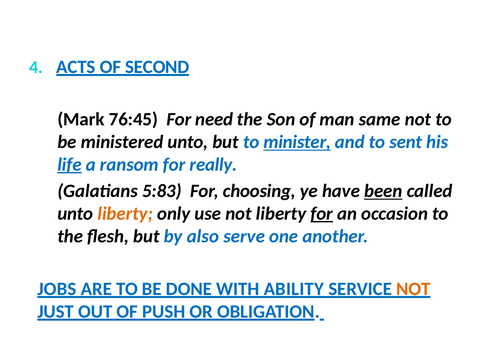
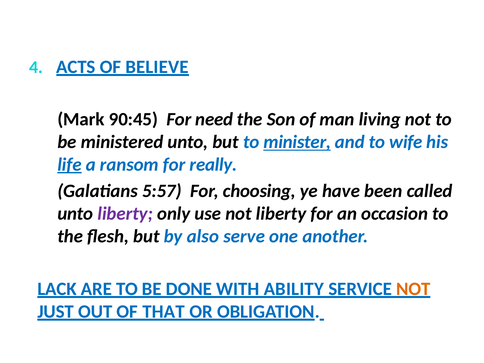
SECOND: SECOND -> BELIEVE (157, 67)
76:45: 76:45 -> 90:45 (133, 119)
same: same -> living (380, 119)
sent: sent -> wife (406, 142)
5:83: 5:83 -> 5:57 (162, 191)
been underline: present -> none (383, 191)
liberty colour: orange -> purple (125, 214)
for underline: present -> none (322, 214)
JOBS: JOBS -> LACK (57, 289)
PUSH: PUSH -> THAT (164, 312)
